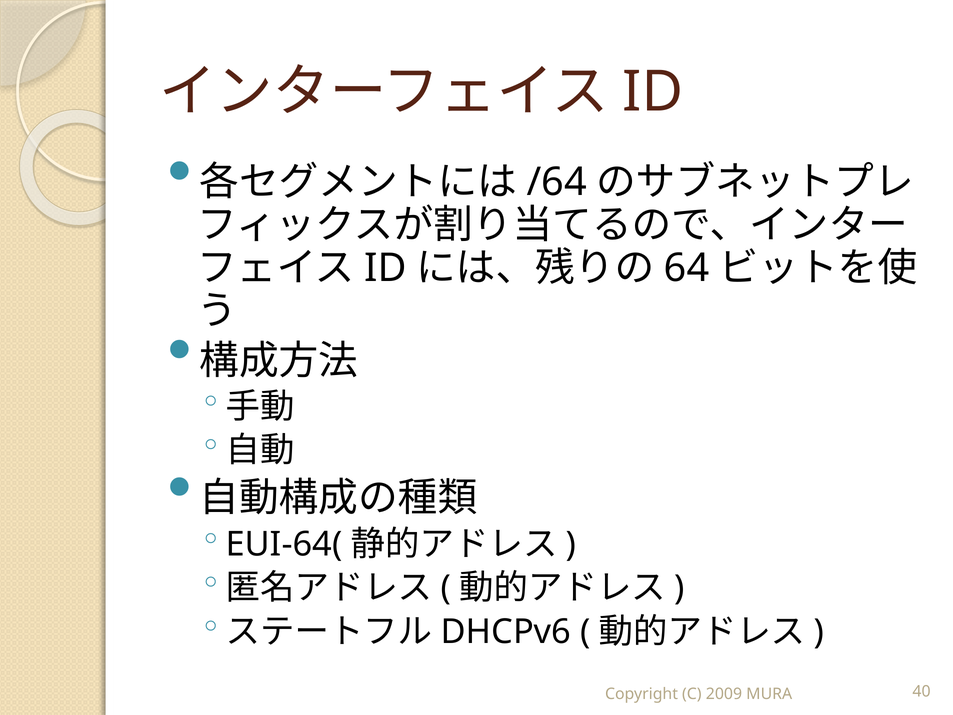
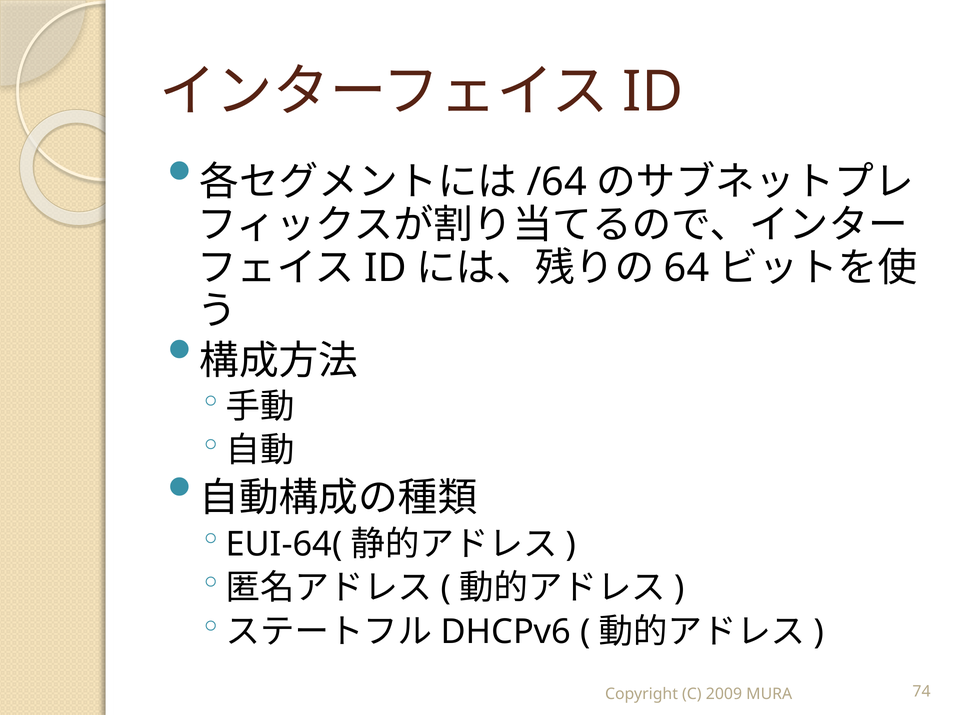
40: 40 -> 74 (922, 691)
